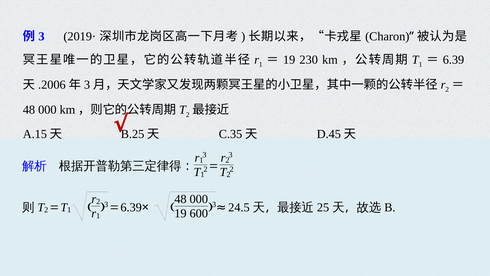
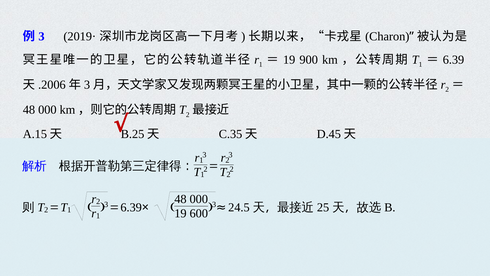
230: 230 -> 900 (309, 60)
